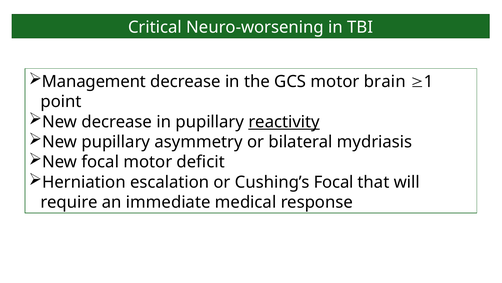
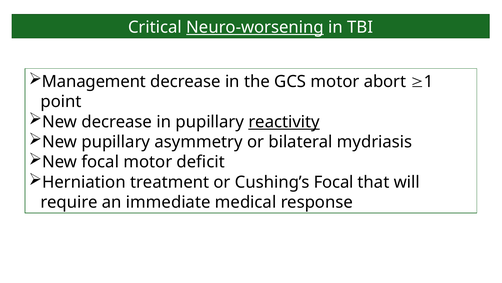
Neuro-worsening underline: none -> present (255, 27)
brain: brain -> abort (385, 81)
escalation: escalation -> treatment (170, 182)
